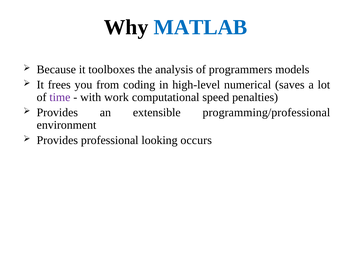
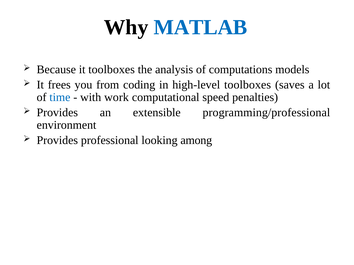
programmers: programmers -> computations (241, 70)
high-level numerical: numerical -> toolboxes (248, 85)
time colour: purple -> blue (60, 98)
occurs: occurs -> among (196, 140)
